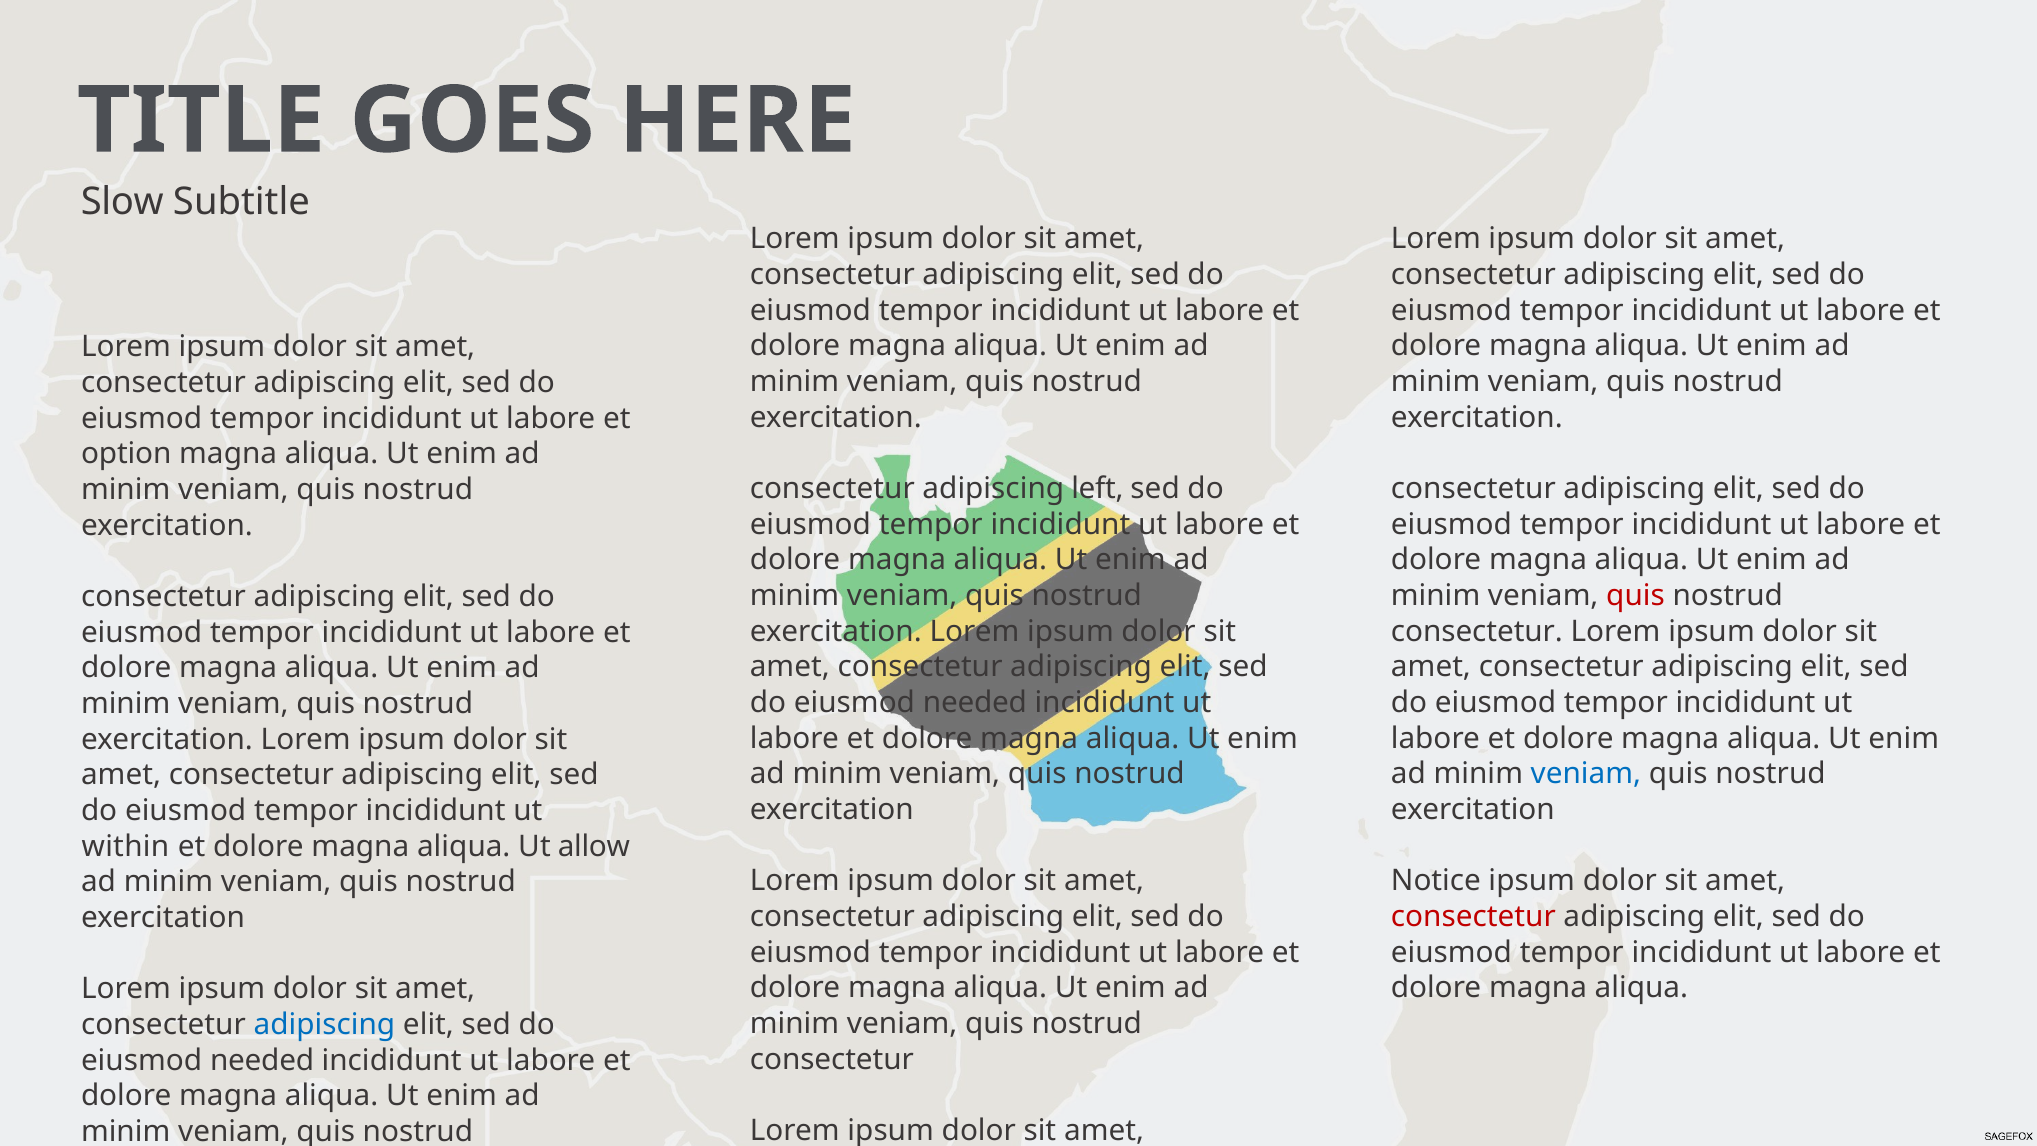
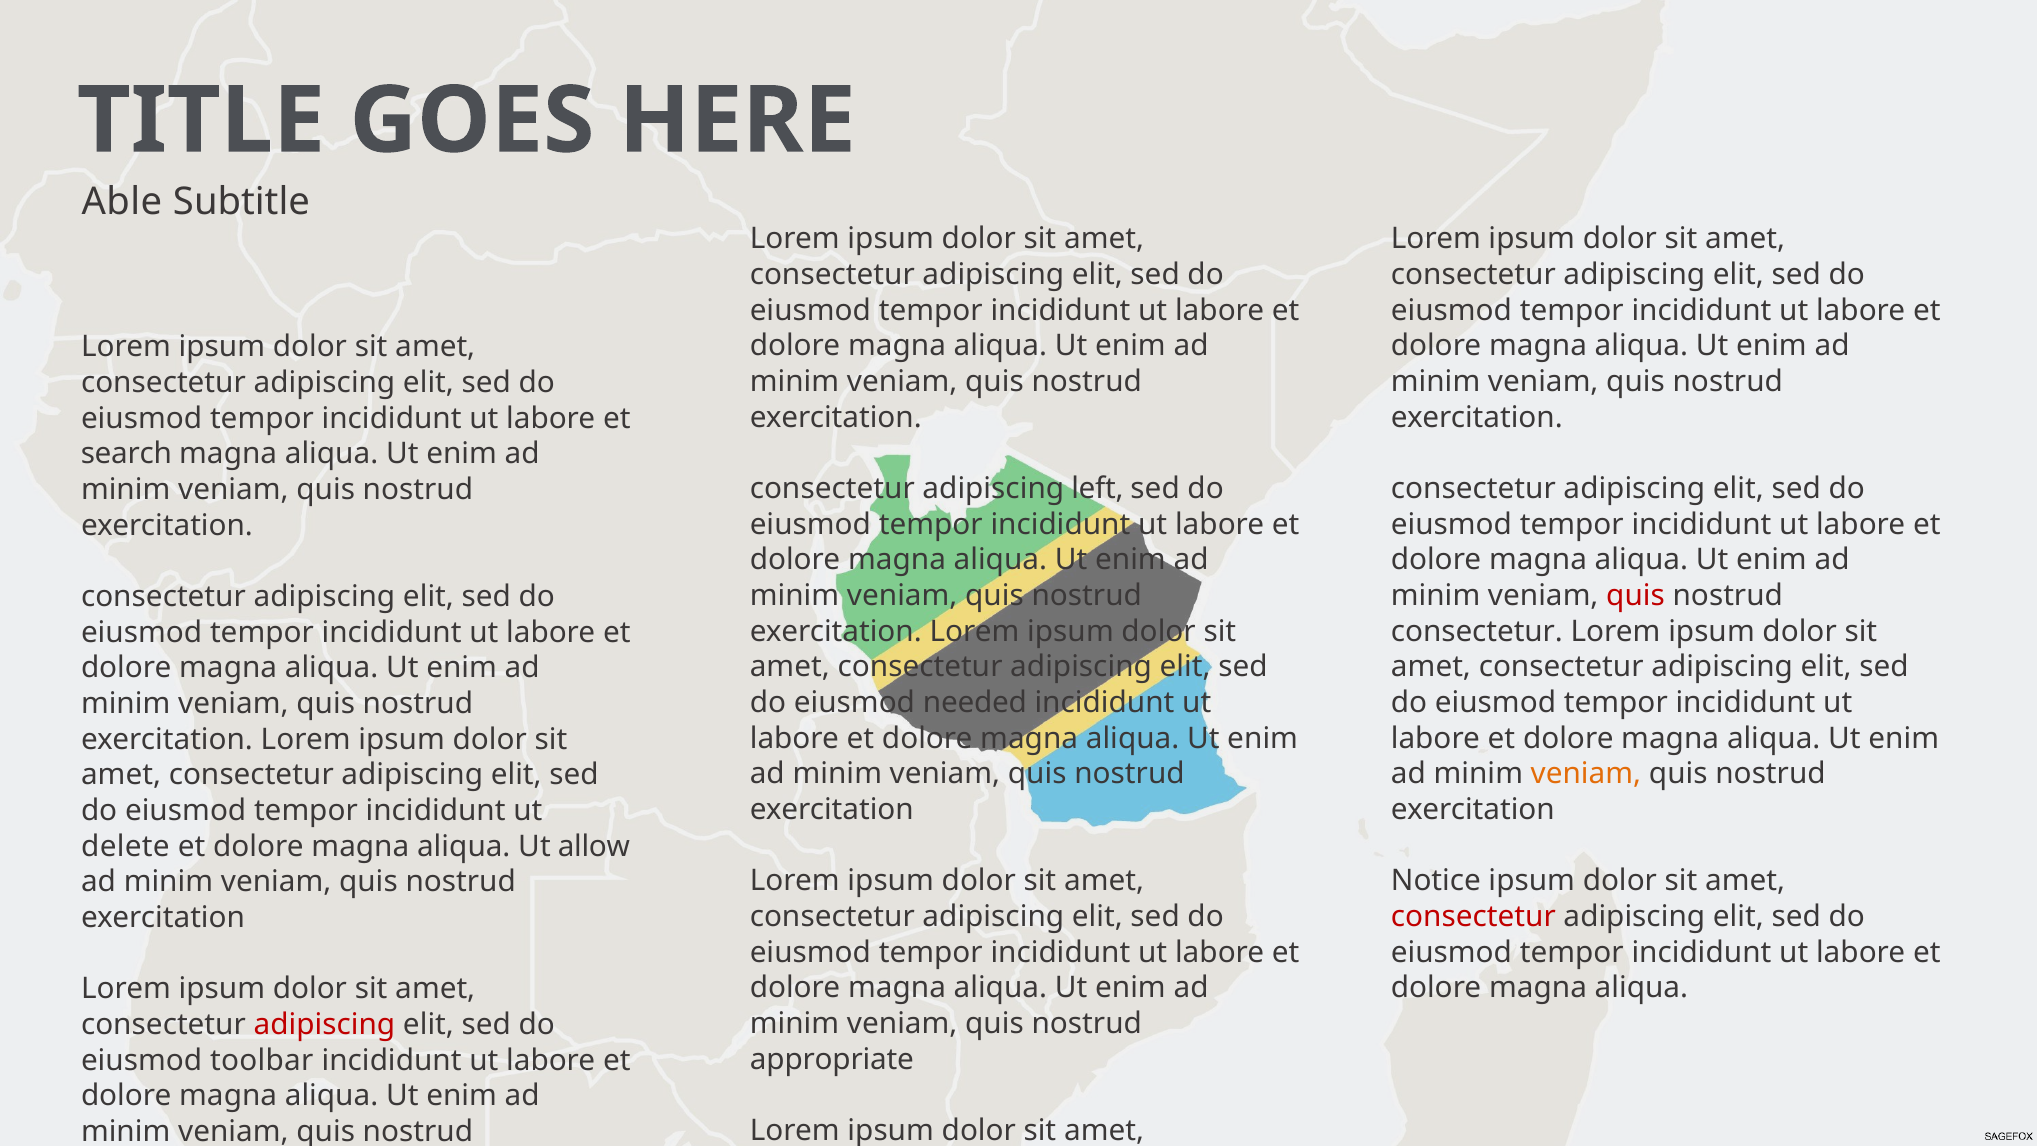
Slow: Slow -> Able (122, 202)
option: option -> search (126, 454)
veniam colour: blue -> orange (1586, 774)
within: within -> delete (125, 846)
adipiscing colour: blue -> red (324, 1025)
consectetur: consectetur -> appropriate (832, 1059)
needed: needed -> toolbar (262, 1060)
